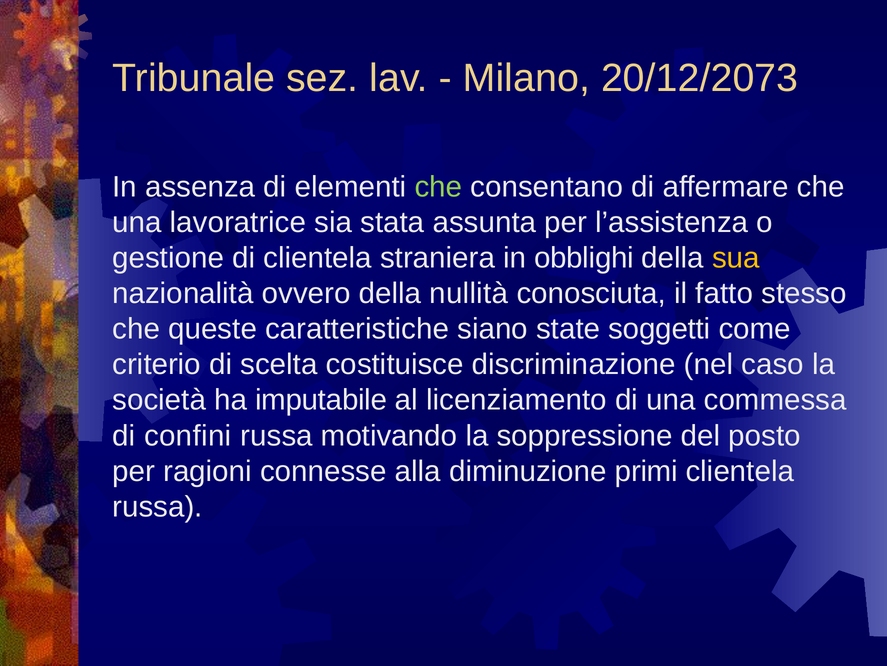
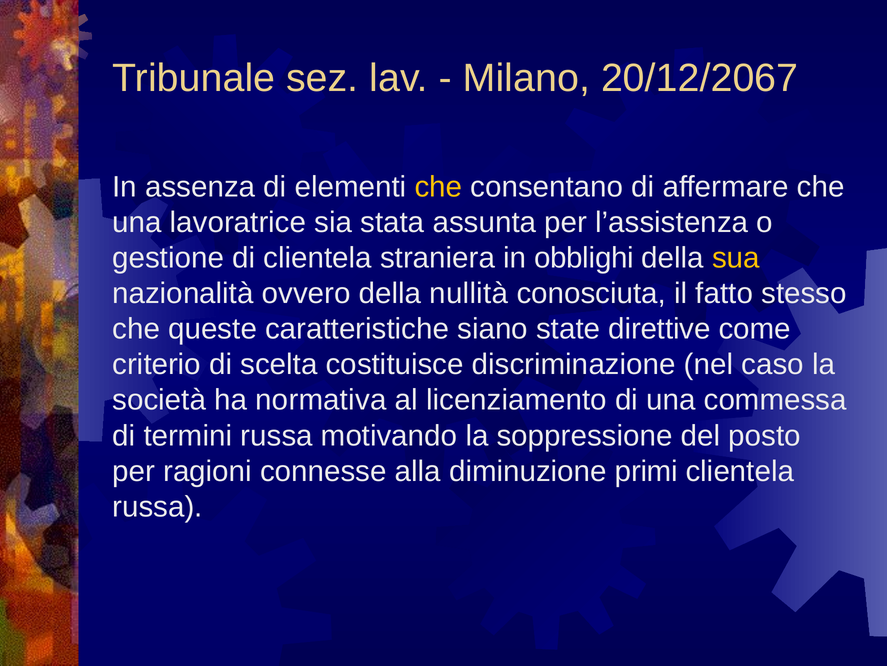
20/12/2073: 20/12/2073 -> 20/12/2067 (700, 78)
che colour: light green -> yellow (438, 187)
soggetti: soggetti -> direttive (659, 329)
imputabile: imputabile -> normativa (321, 400)
confini: confini -> termini (188, 435)
